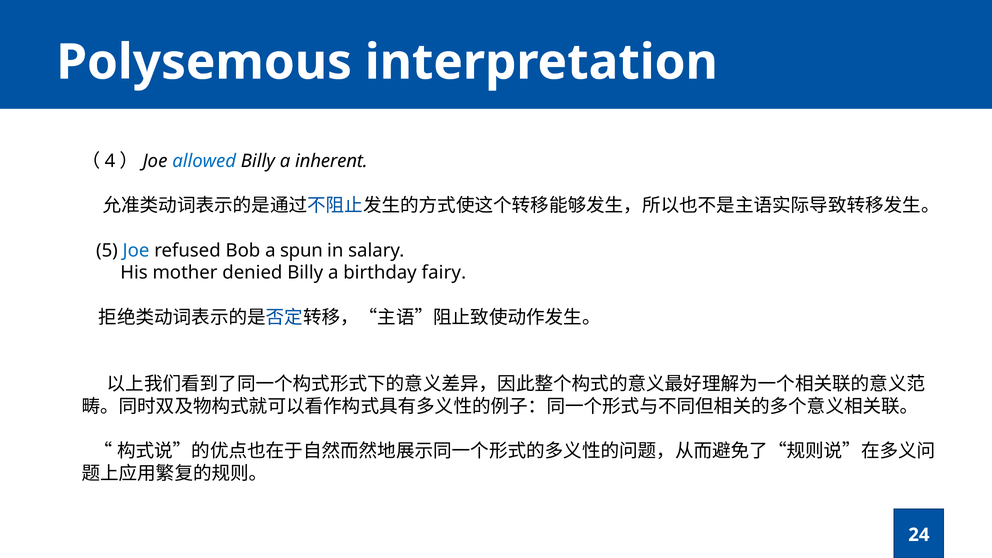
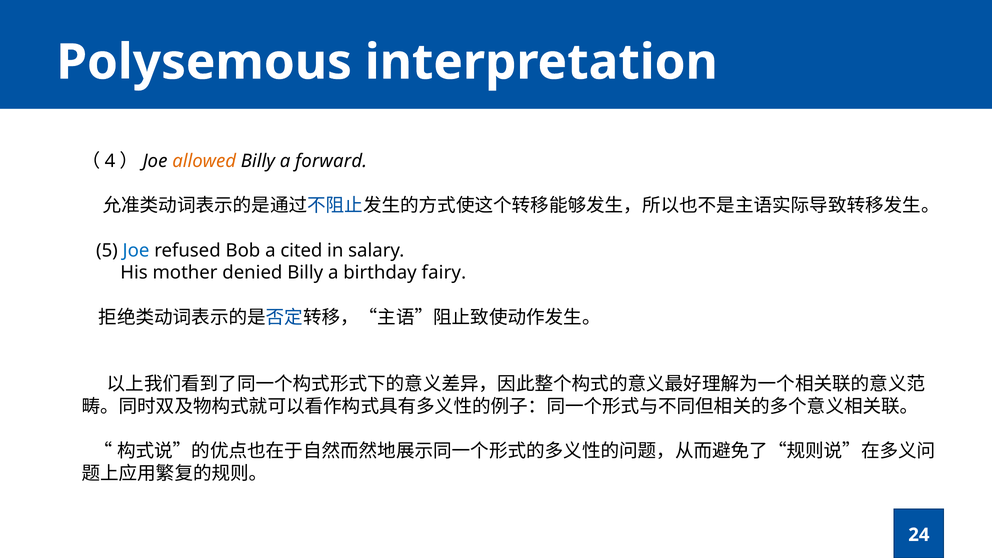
allowed colour: blue -> orange (204, 161)
inherent: inherent -> forward (331, 161)
spun: spun -> cited (301, 250)
